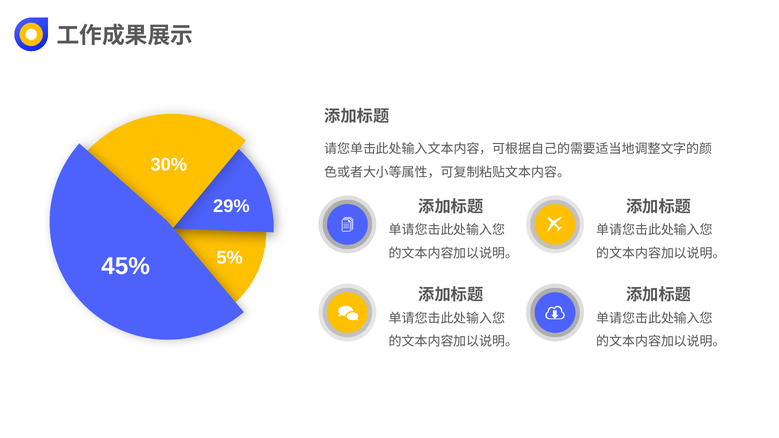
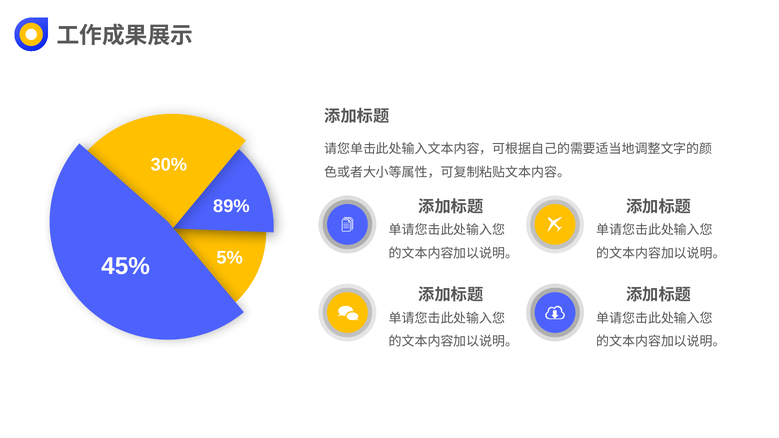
29%: 29% -> 89% (231, 206)
